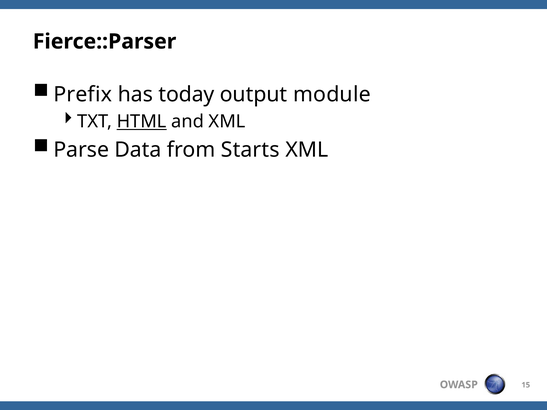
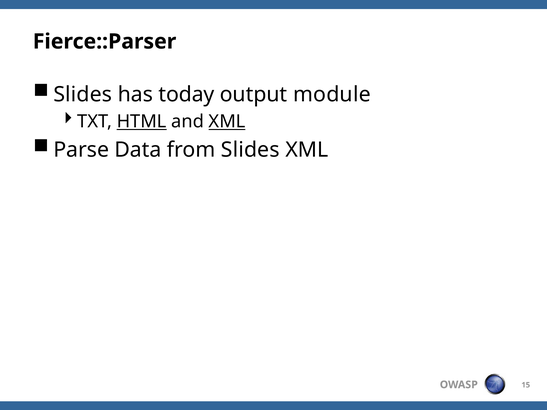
Prefix: Prefix -> Slides (83, 94)
XML underline: none -> present (227, 122)
from Starts: Starts -> Slides (250, 150)
